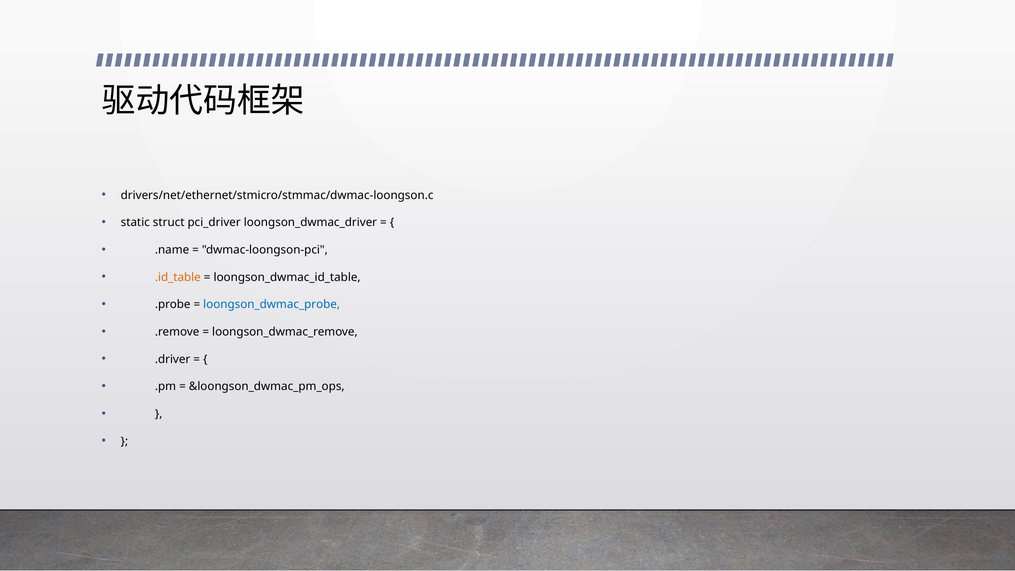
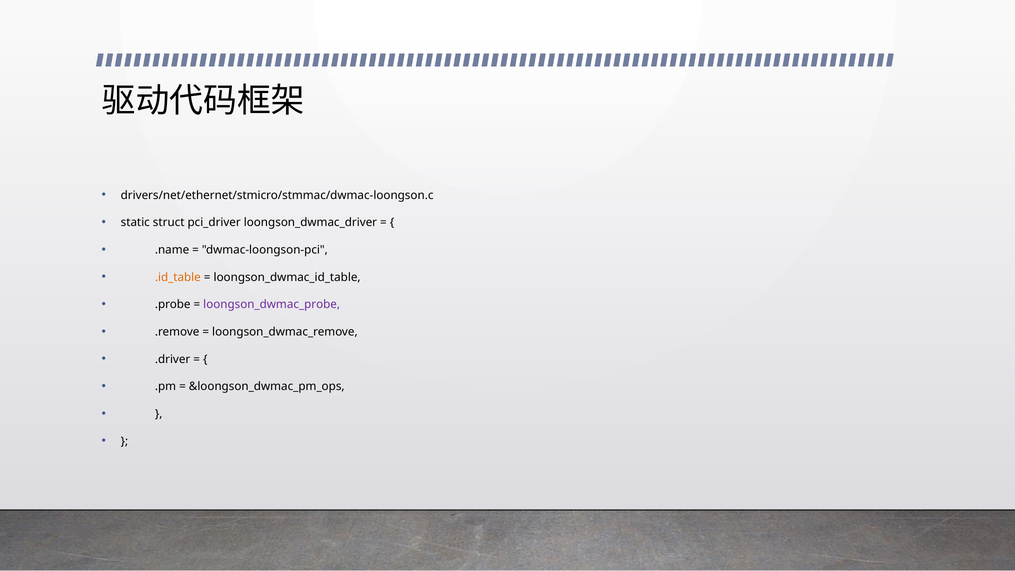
loongson_dwmac_probe colour: blue -> purple (272, 305)
